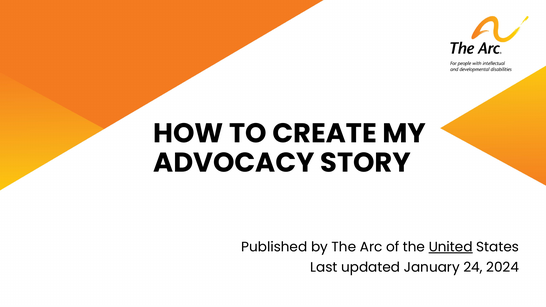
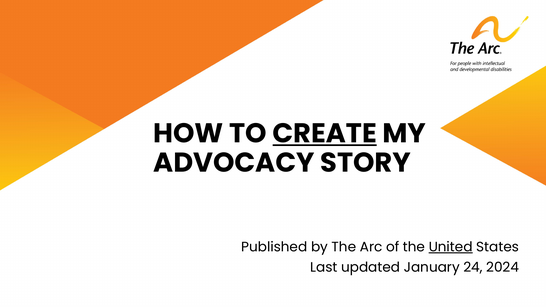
CREATE underline: none -> present (325, 134)
